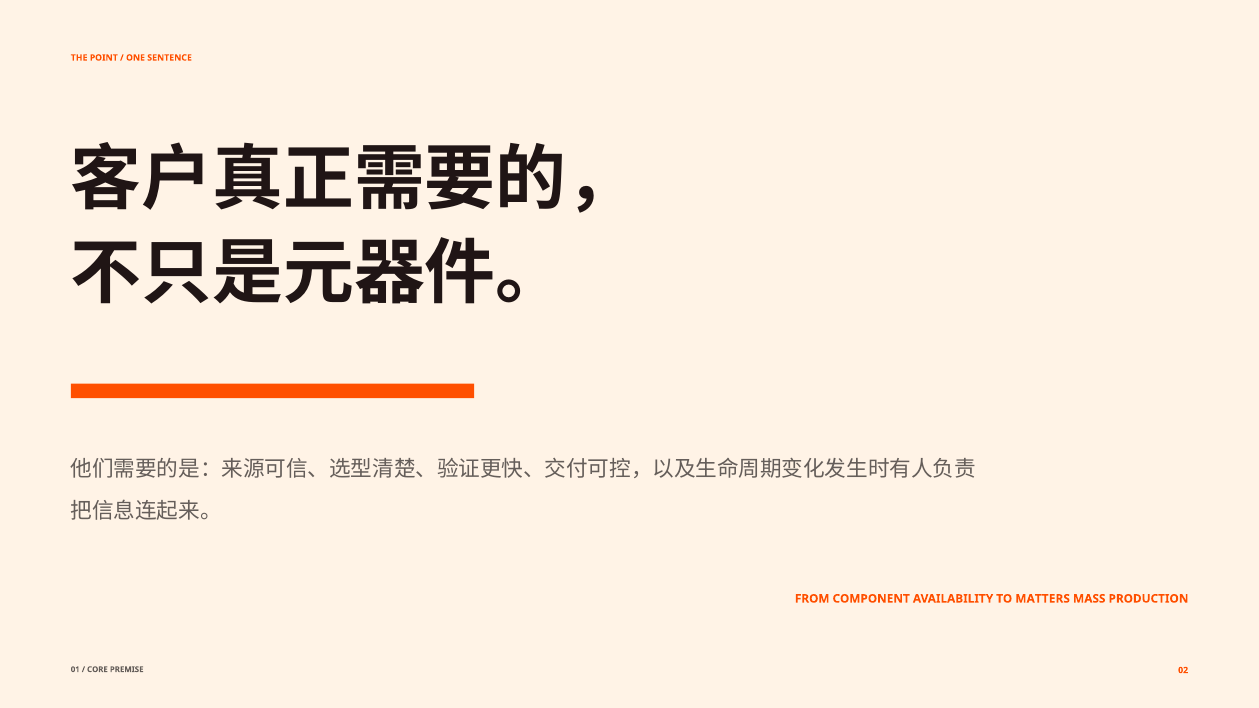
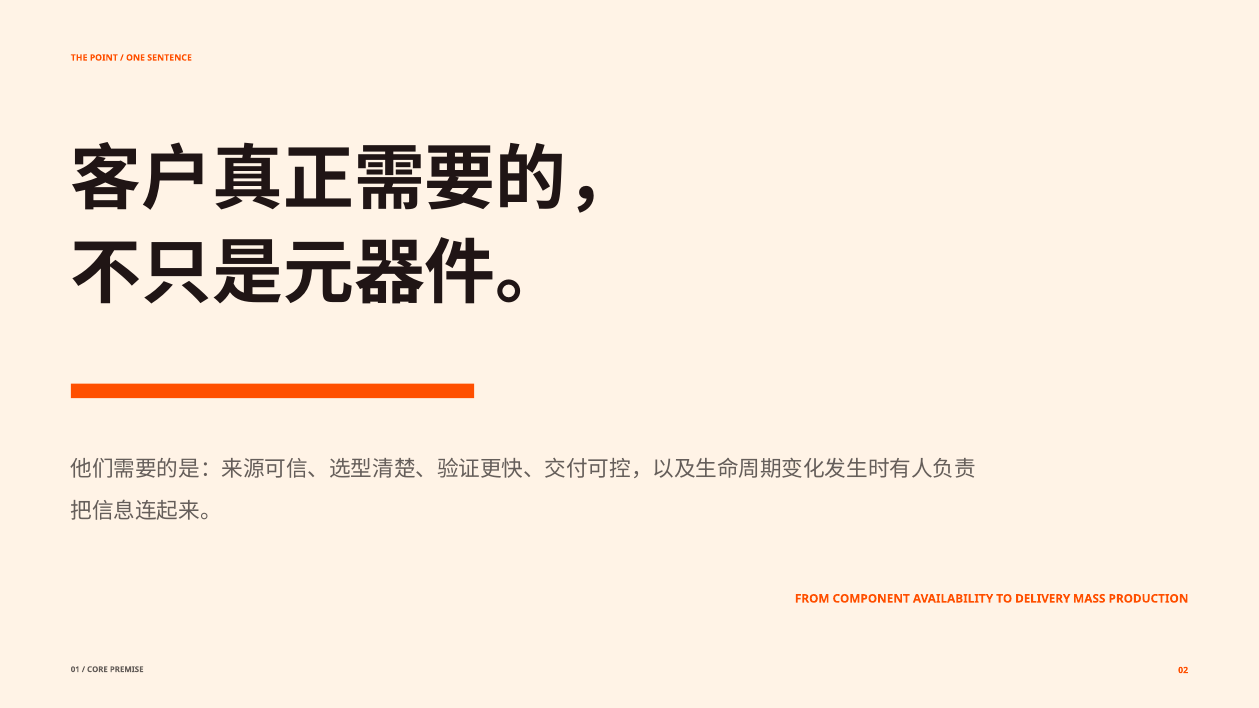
MATTERS: MATTERS -> DELIVERY (1043, 599)
